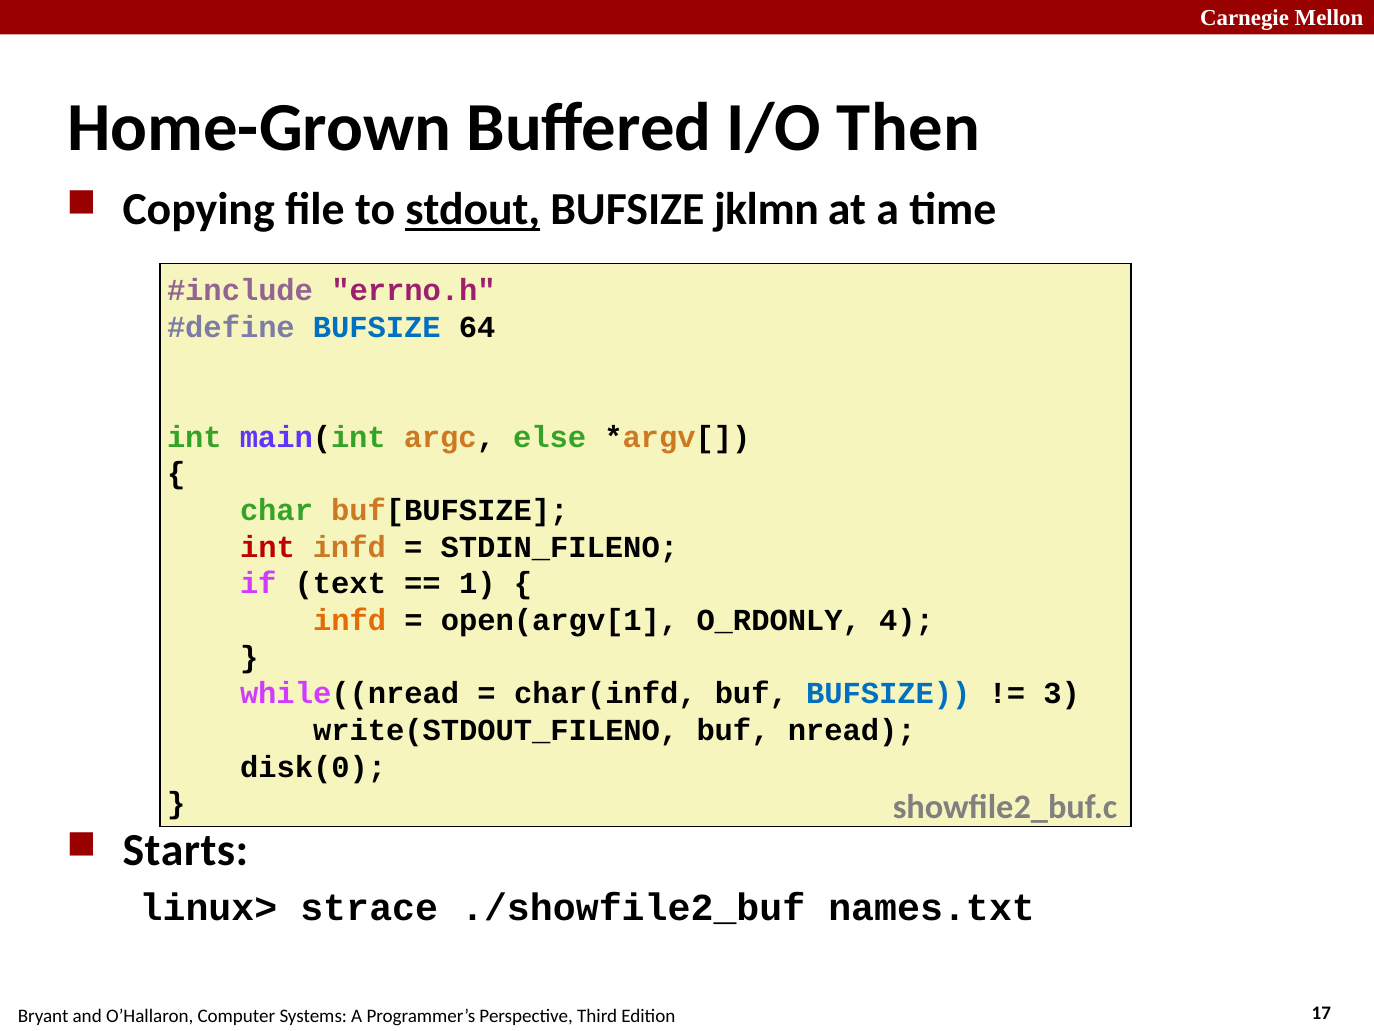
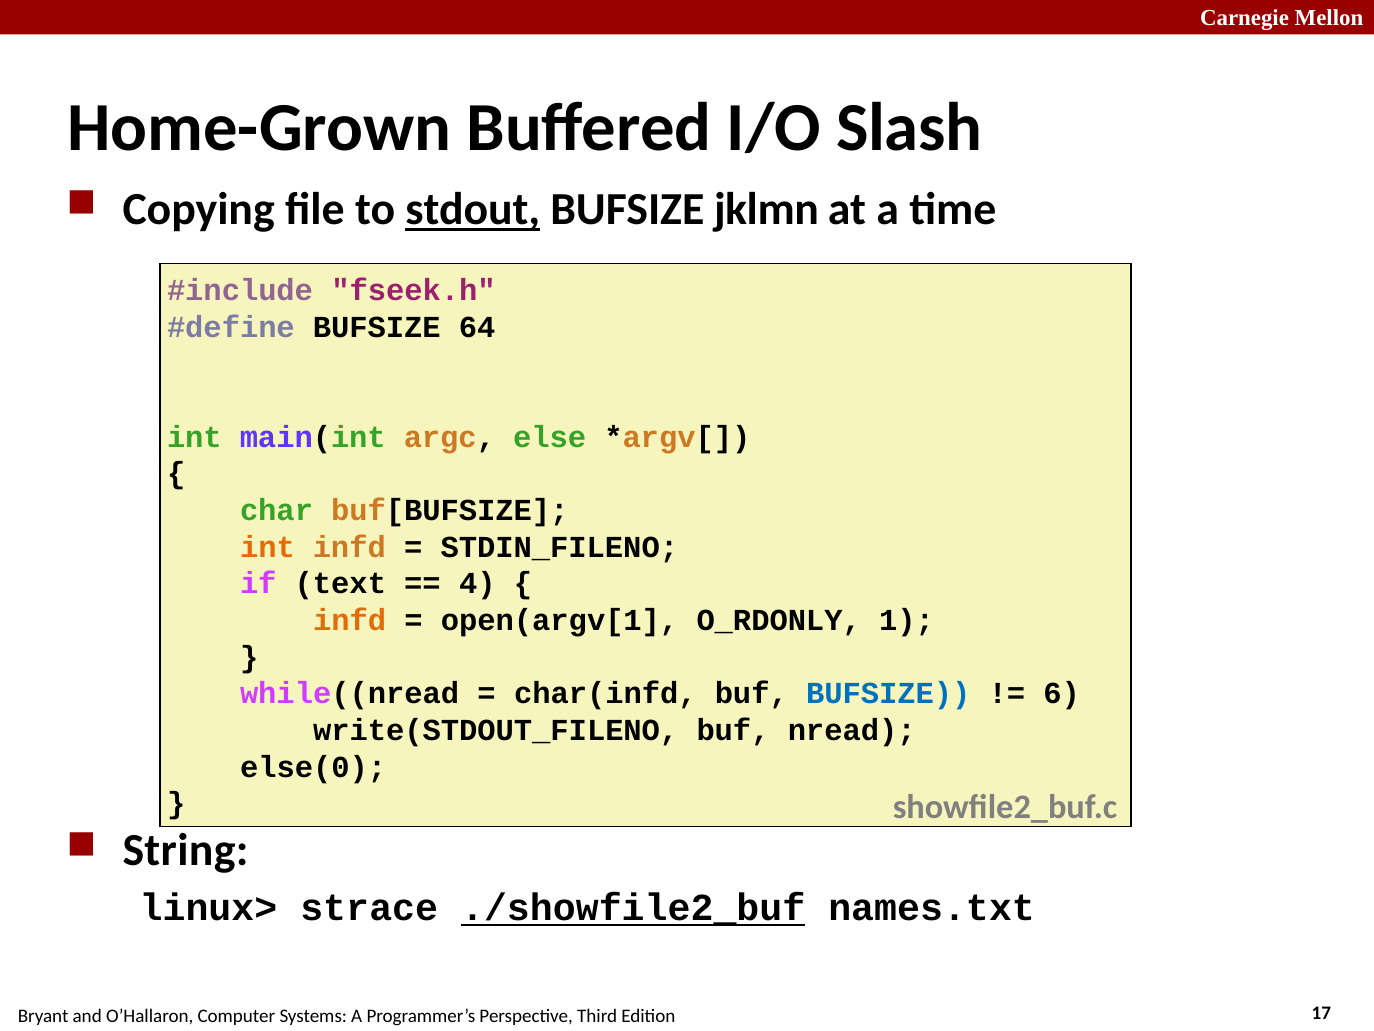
Then: Then -> Slash (909, 127)
errno.h: errno.h -> fseek.h (413, 291)
BUFSIZE colour: blue -> black (377, 327)
int colour: red -> orange (268, 547)
1: 1 -> 4 (477, 584)
4: 4 -> 1 (907, 620)
3: 3 -> 6 (1062, 693)
disk(0: disk(0 -> else(0 (313, 767)
Starts: Starts -> String (185, 850)
./showfile2_buf underline: none -> present (633, 908)
